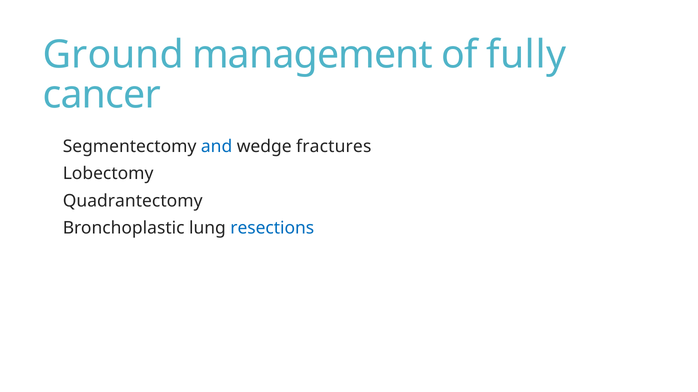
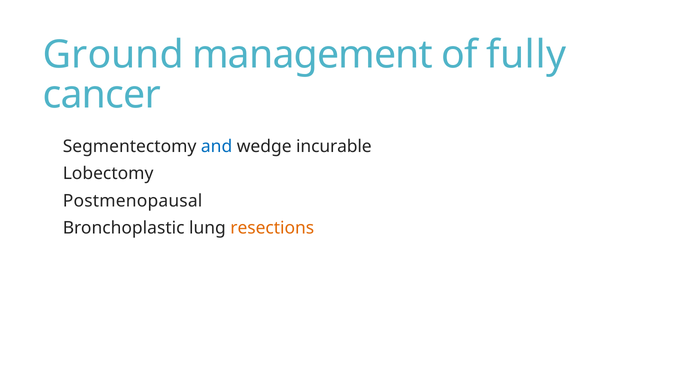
fractures: fractures -> incurable (334, 147)
Quadrantectomy: Quadrantectomy -> Postmenopausal (133, 201)
resections colour: blue -> orange (272, 228)
